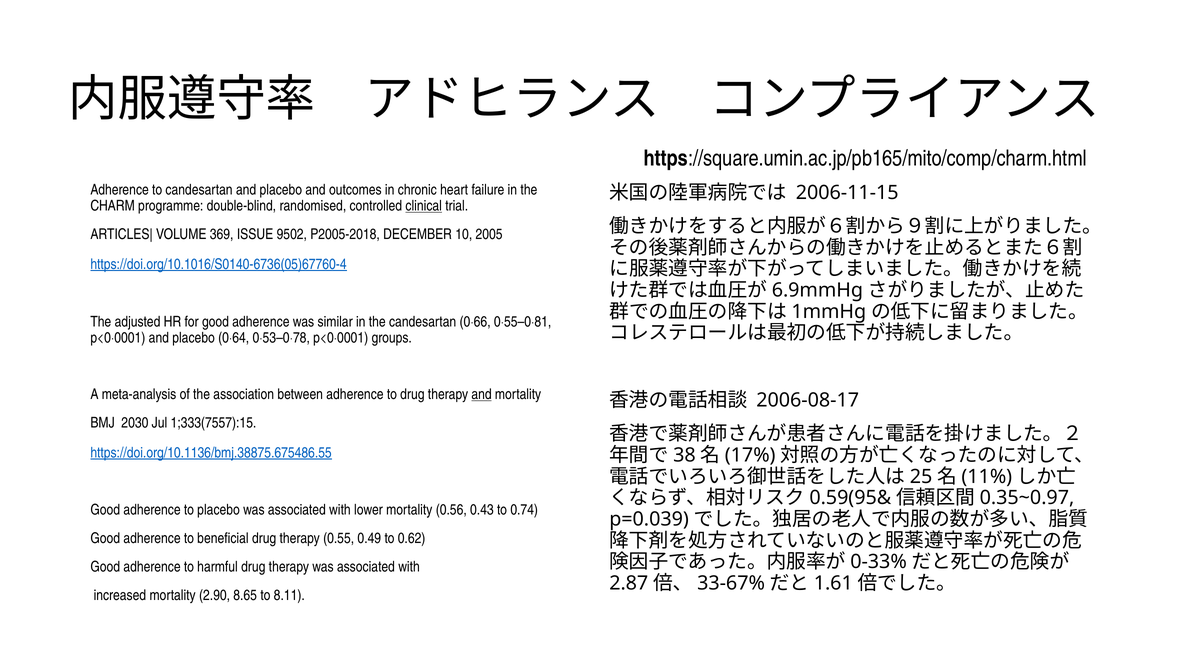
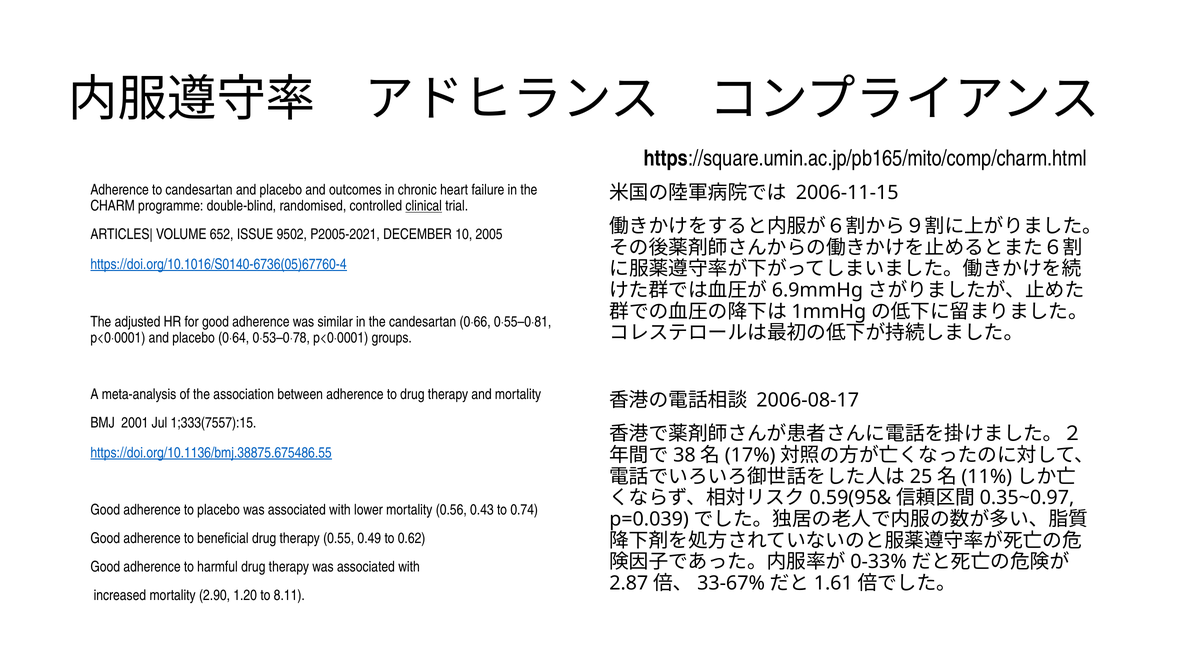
369: 369 -> 652 (222, 234)
P2005-2018: P2005-2018 -> P2005-2021 (345, 234)
and underline: present -> none (482, 394)
2030: 2030 -> 2001 (135, 423)
8.65: 8.65 -> 1.20 (245, 595)
